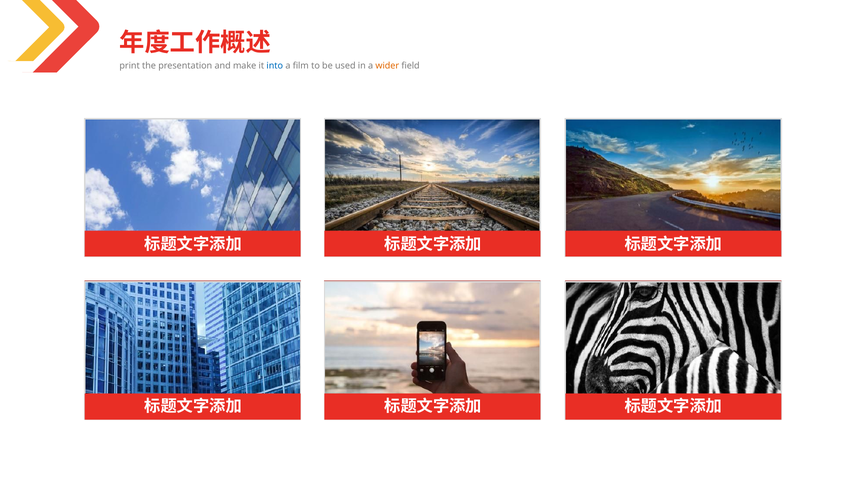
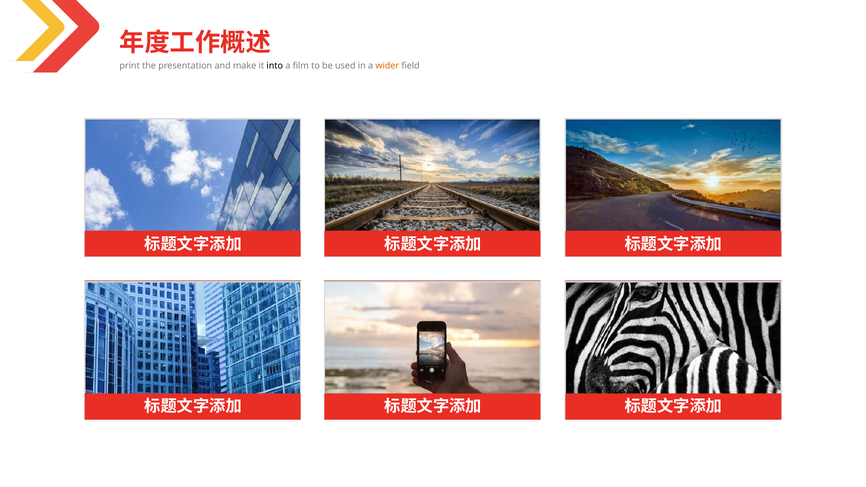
into colour: blue -> black (275, 66)
